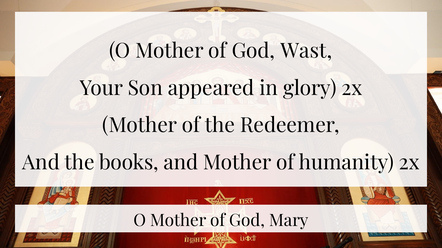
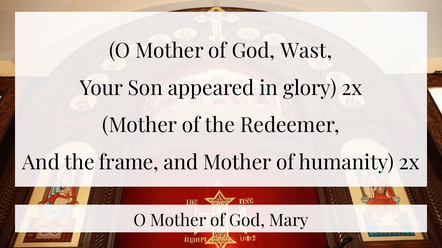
books: books -> frame (129, 163)
